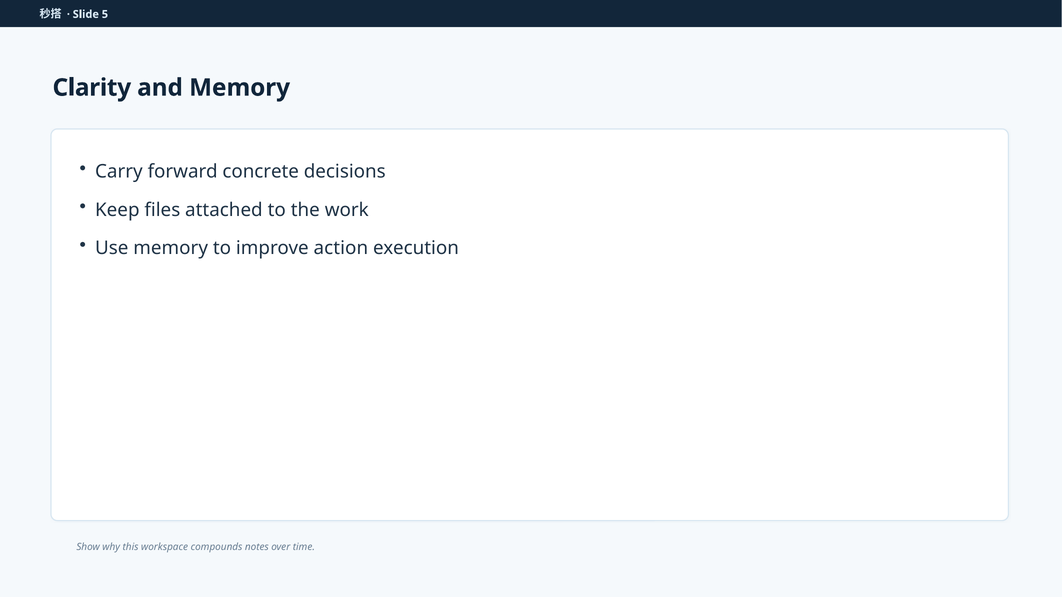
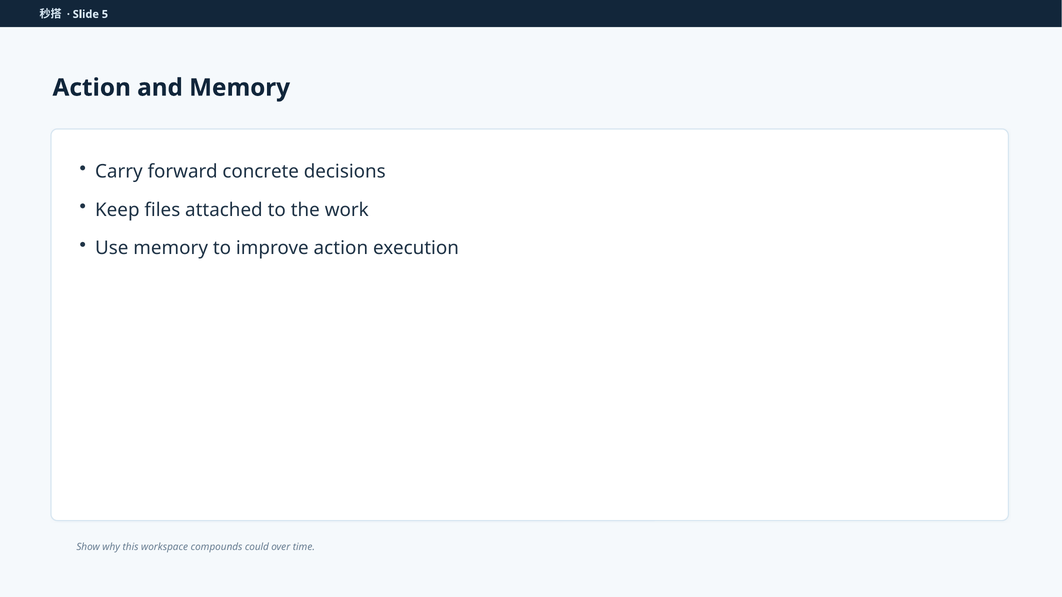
Clarity: Clarity -> Action (92, 88)
notes: notes -> could (257, 547)
